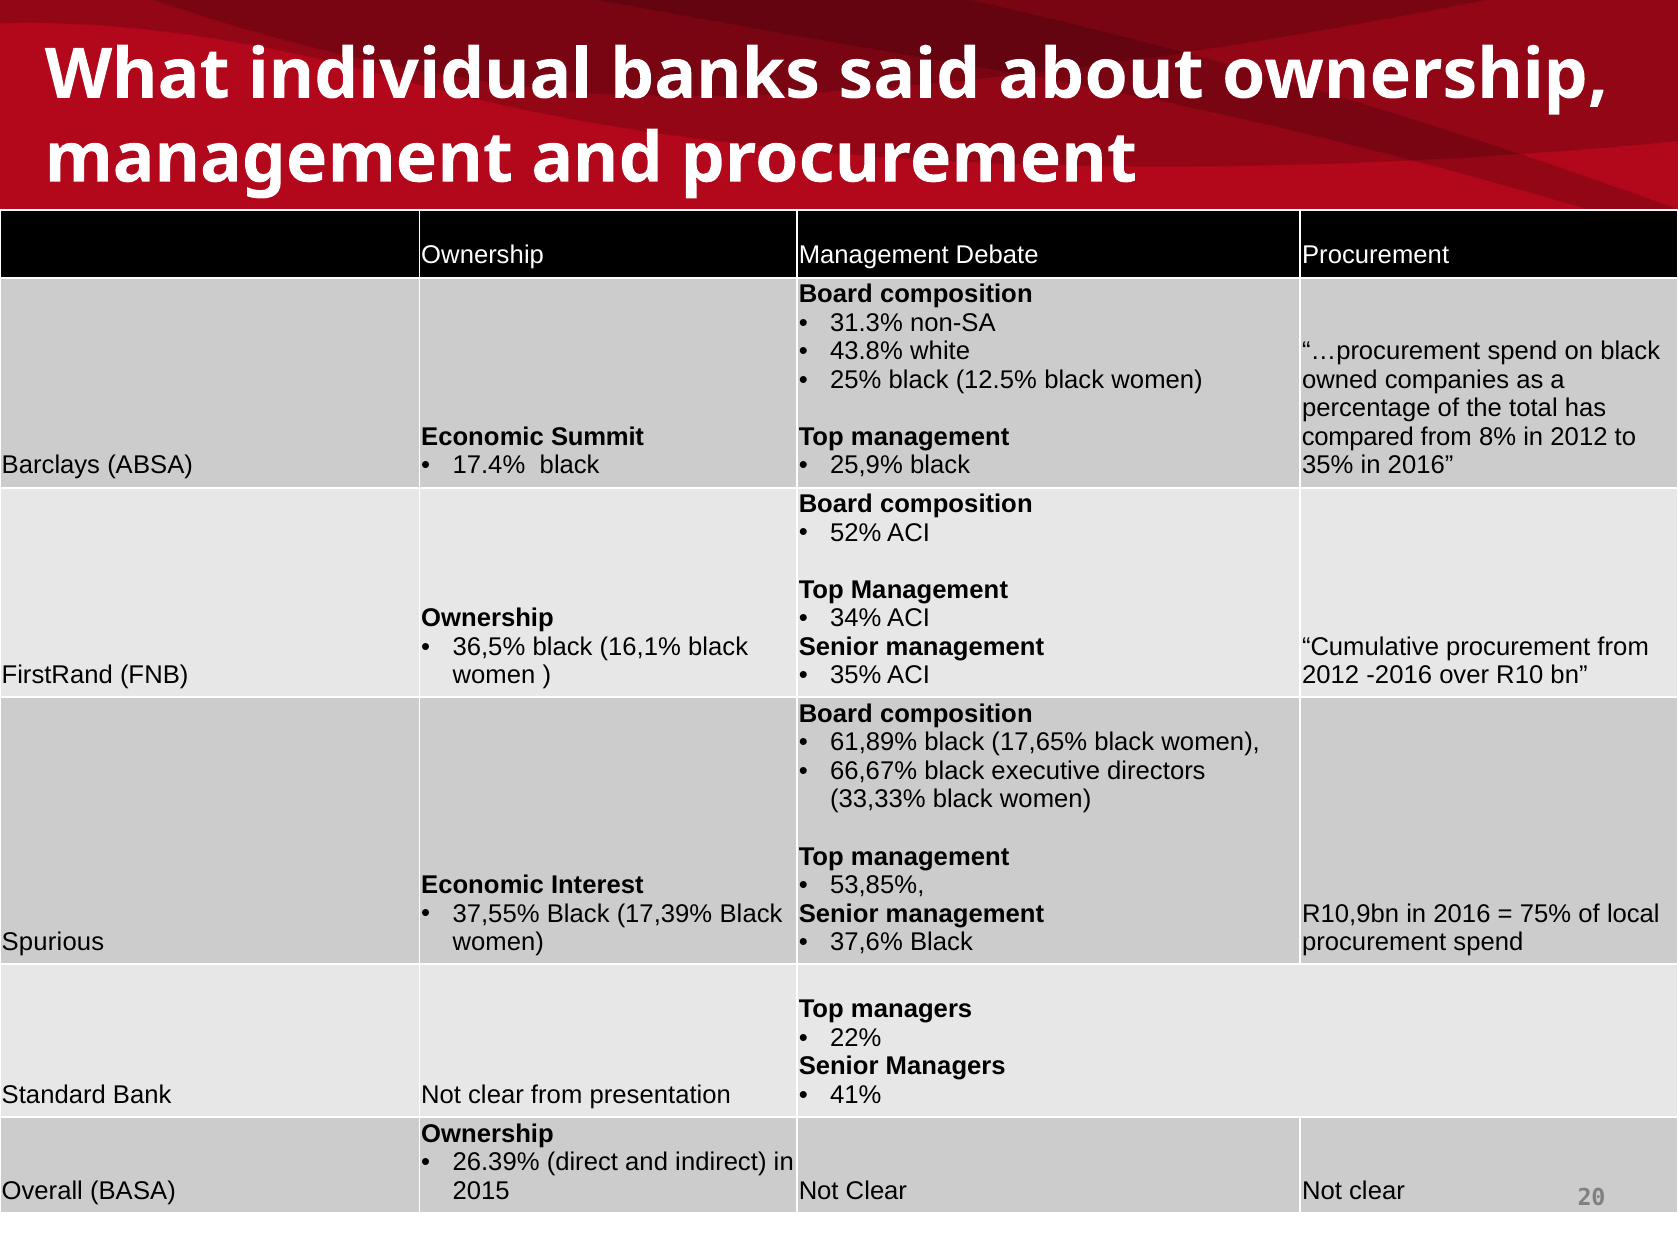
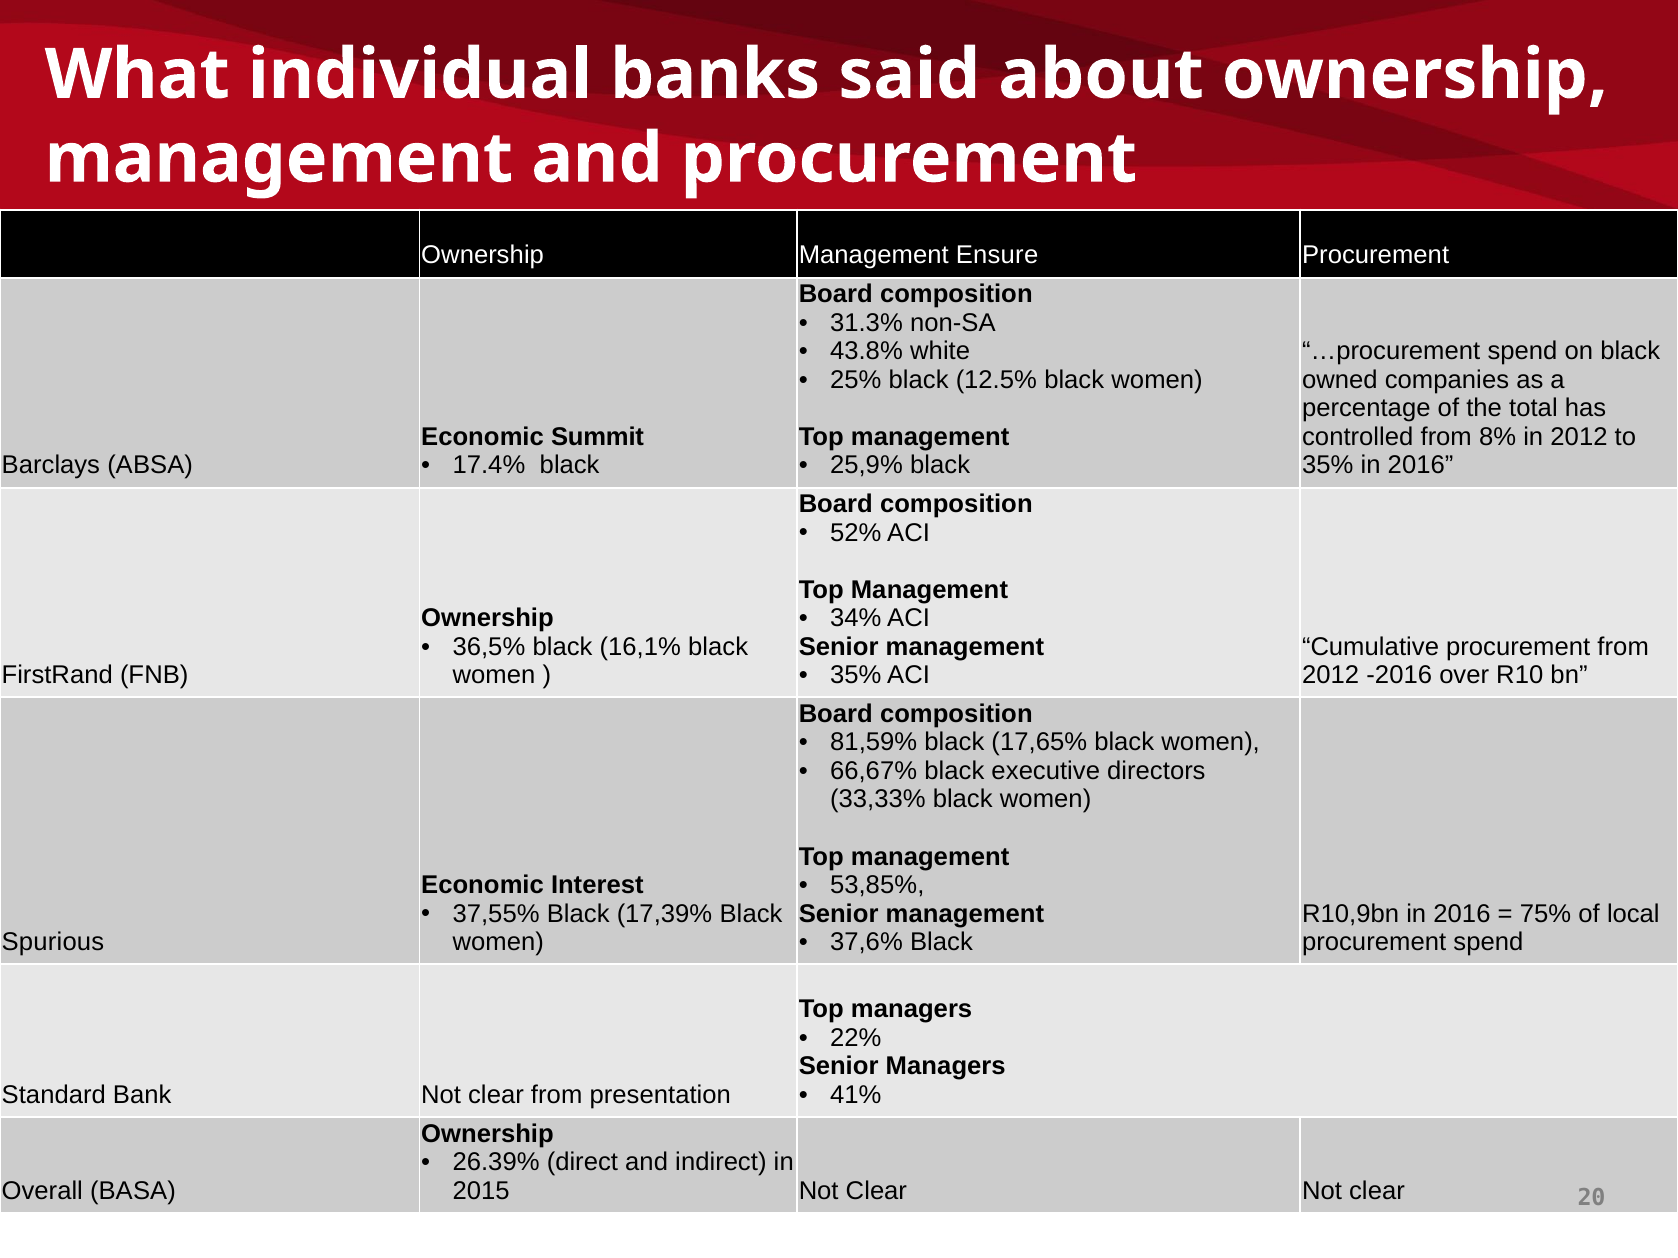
Debate: Debate -> Ensure (997, 256)
compared: compared -> controlled (1358, 437)
61,89%: 61,89% -> 81,59% (874, 743)
